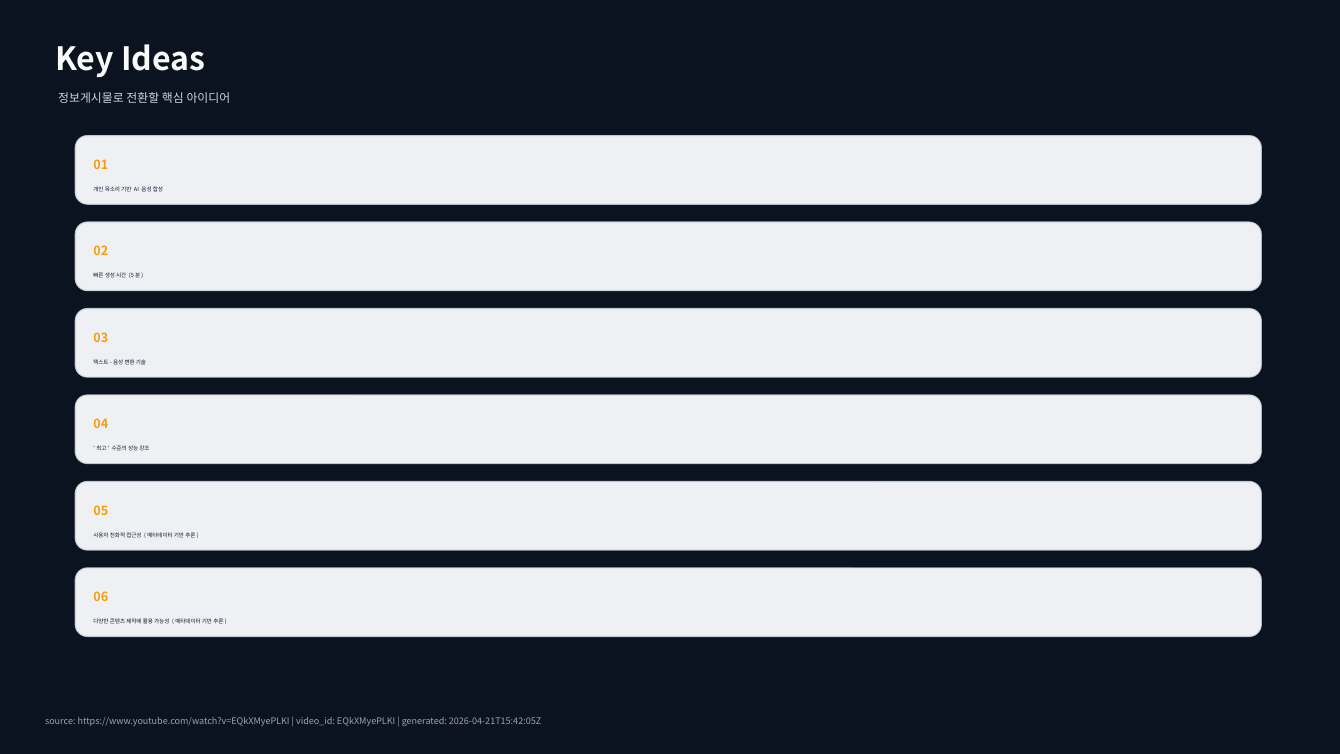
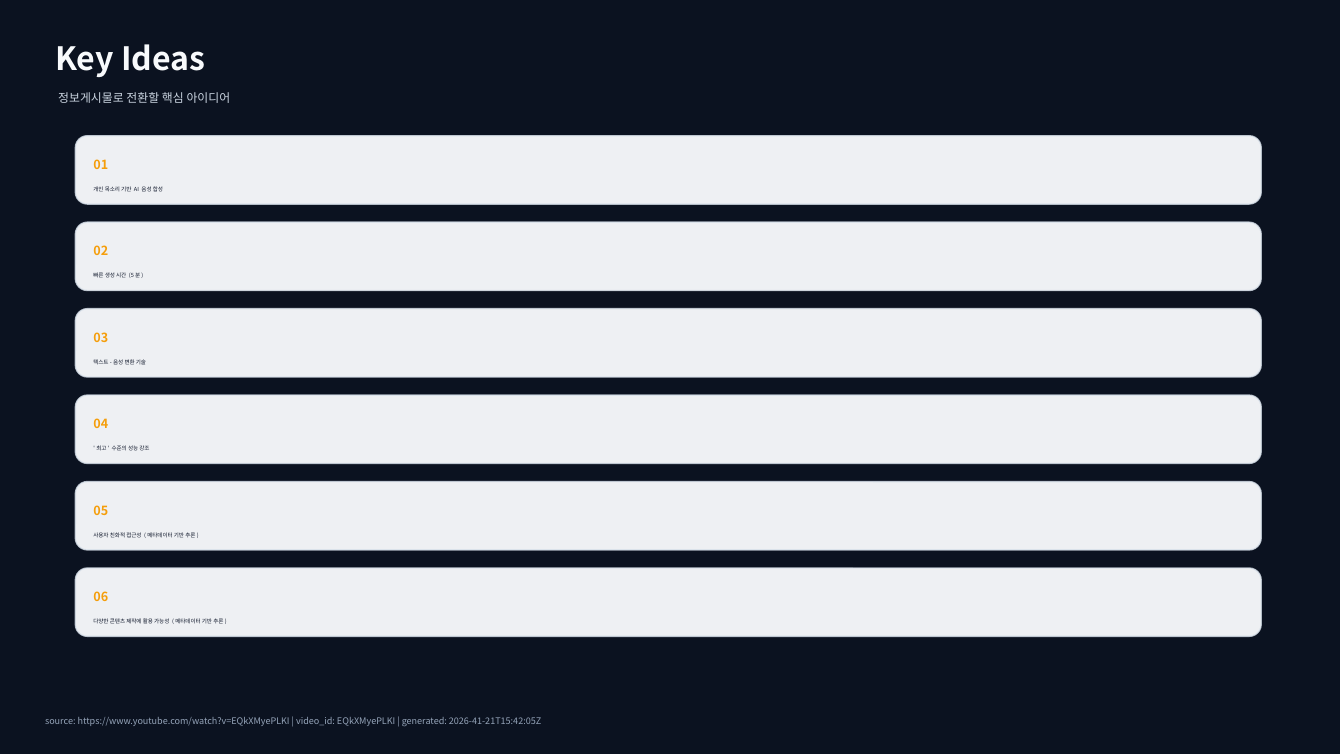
2026-04-21T15:42:05Z: 2026-04-21T15:42:05Z -> 2026-41-21T15:42:05Z (495, 722)
